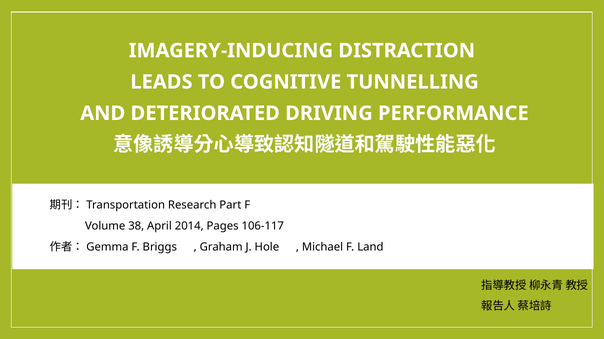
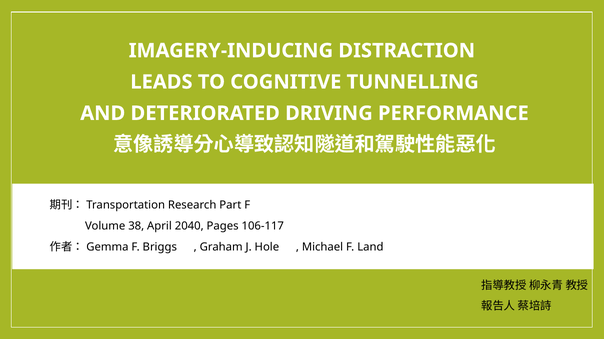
2014: 2014 -> 2040 (189, 227)
